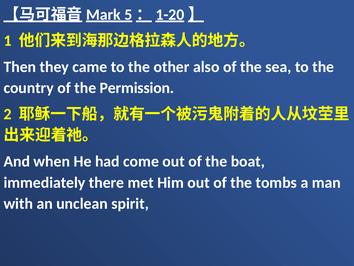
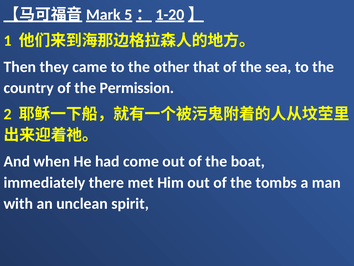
also: also -> that (206, 67)
